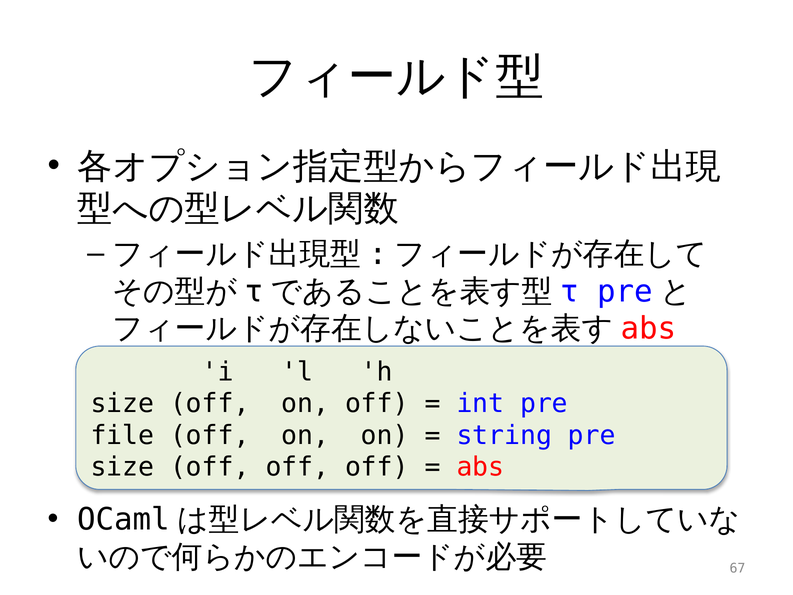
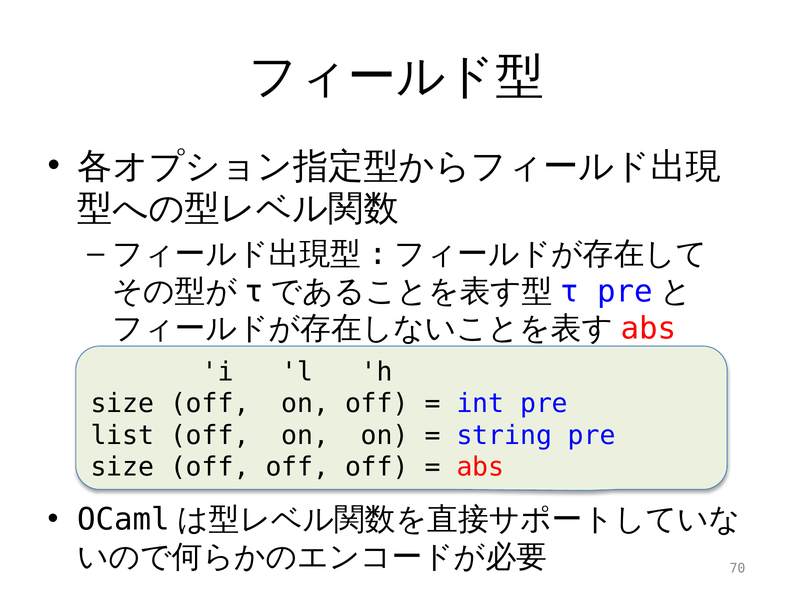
file: file -> list (122, 435)
67: 67 -> 70 (738, 568)
